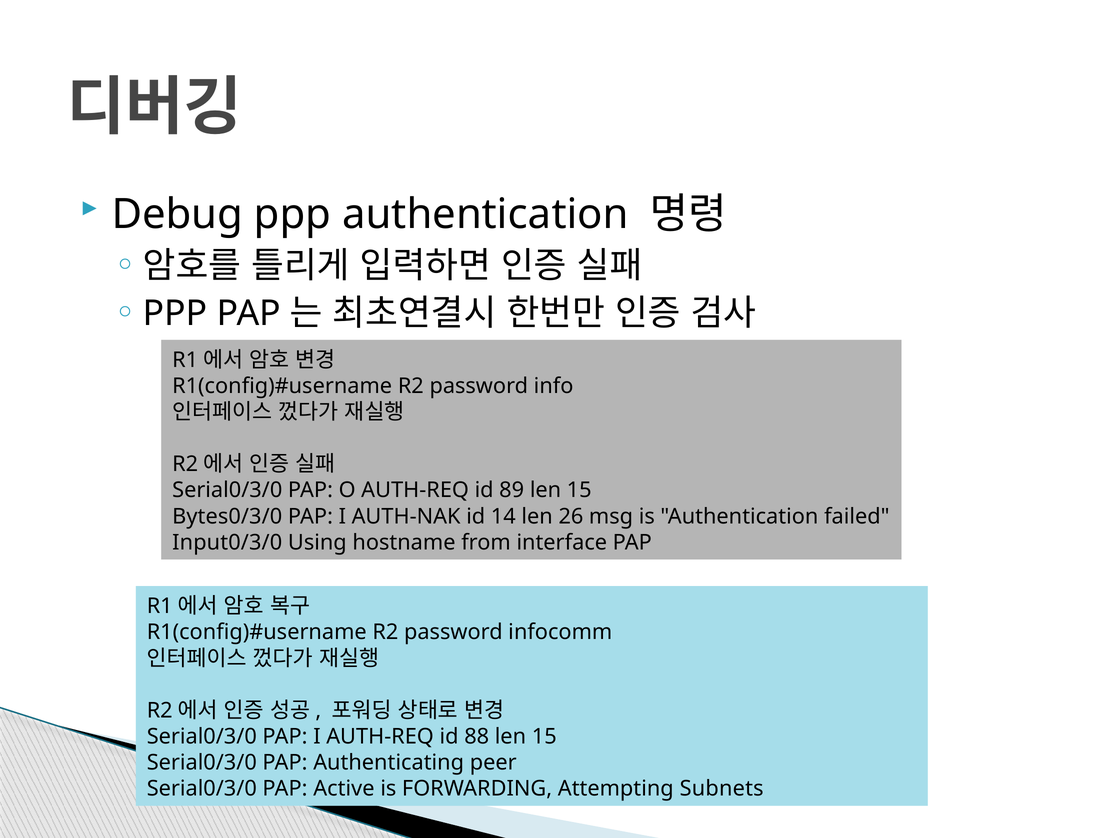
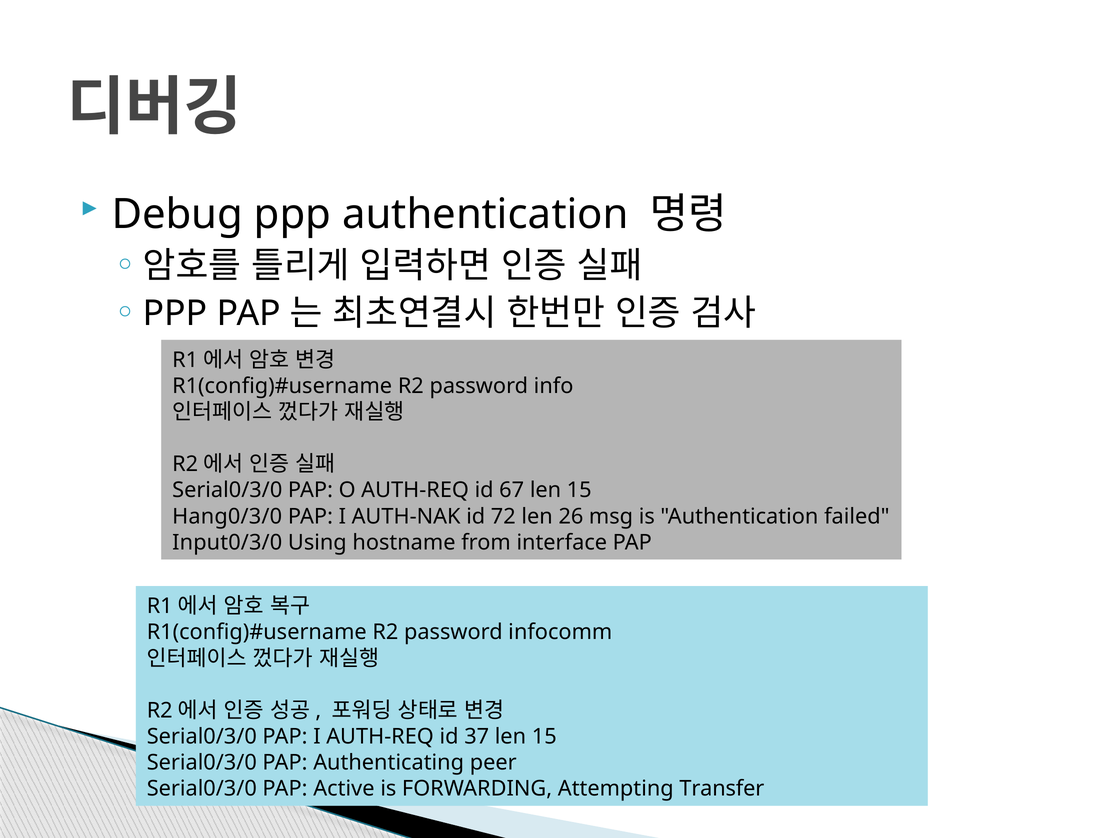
89: 89 -> 67 (512, 490)
Bytes0/3/0: Bytes0/3/0 -> Hang0/3/0 (227, 516)
14: 14 -> 72 (503, 516)
88: 88 -> 37 (477, 736)
Subnets: Subnets -> Transfer (722, 789)
